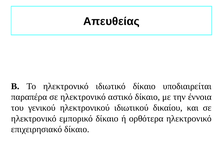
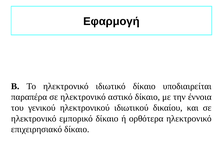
Απευθείας: Απευθείας -> Εφαρμογή (111, 21)
